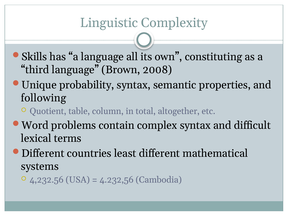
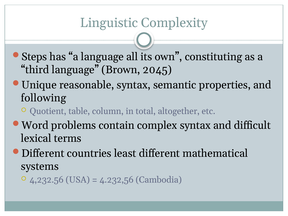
Skills: Skills -> Steps (34, 57)
2008: 2008 -> 2045 (157, 70)
probability: probability -> reasonable (87, 85)
